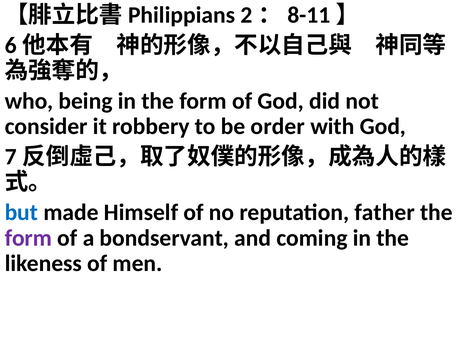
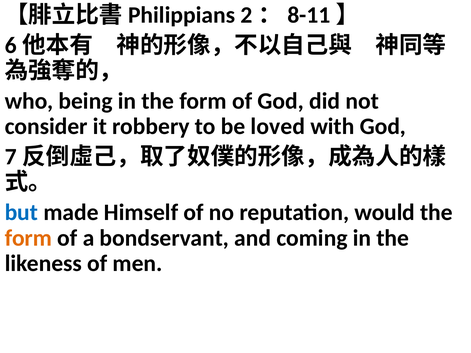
order: order -> loved (278, 127)
father: father -> would (385, 213)
form colour: purple -> orange (28, 238)
